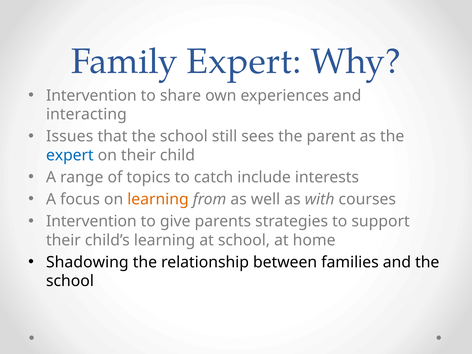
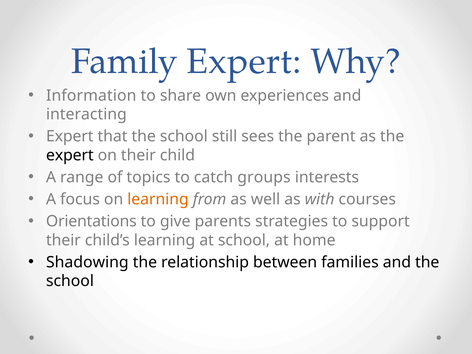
Intervention: Intervention -> Information (91, 96)
Issues: Issues -> Expert (70, 136)
expert colour: blue -> black (70, 155)
include: include -> groups (264, 177)
Intervention: Intervention -> Orientations (91, 221)
